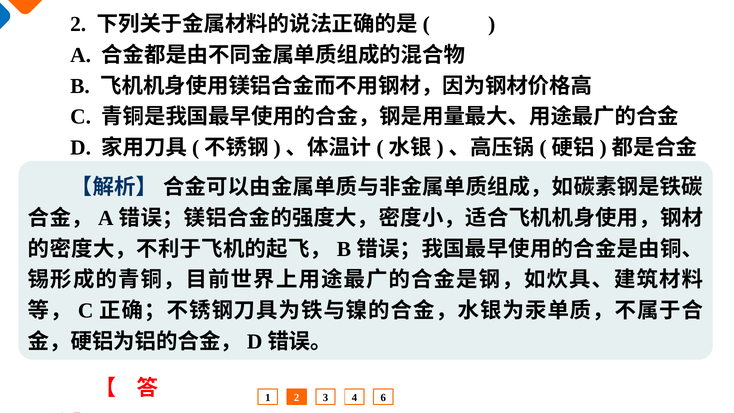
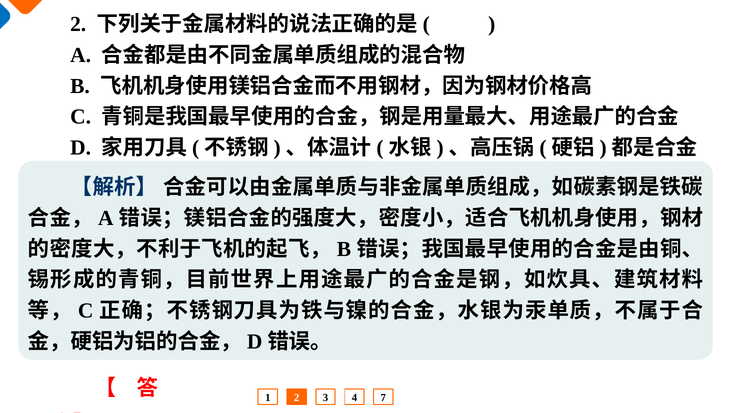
6: 6 -> 7 (383, 398)
